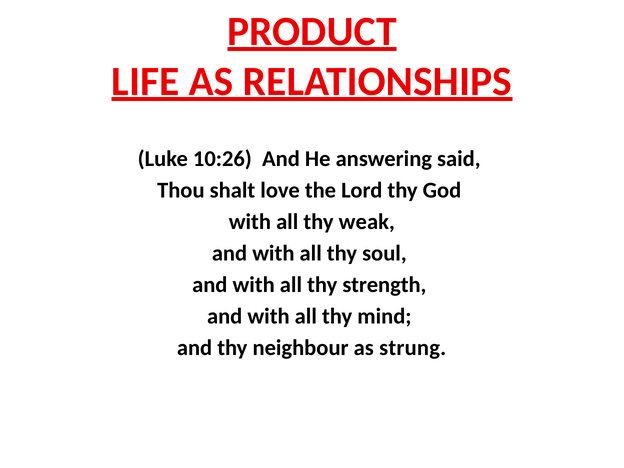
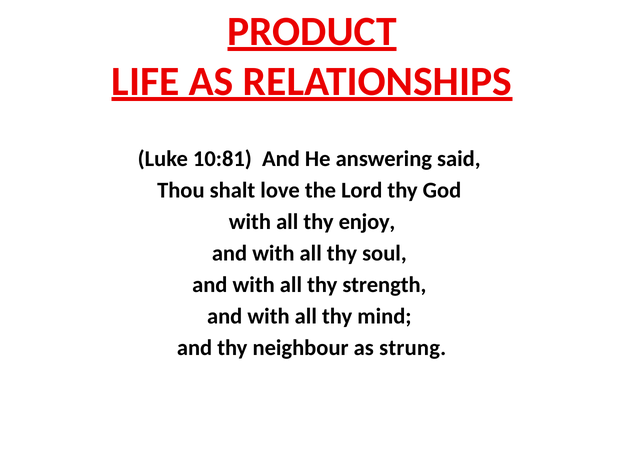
10:26: 10:26 -> 10:81 (222, 159)
weak: weak -> enjoy (367, 222)
